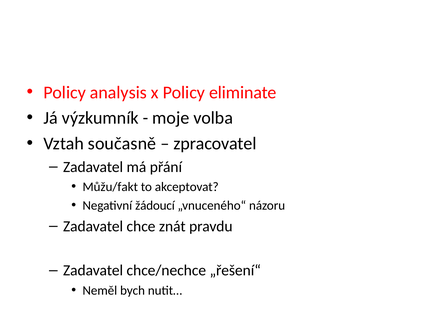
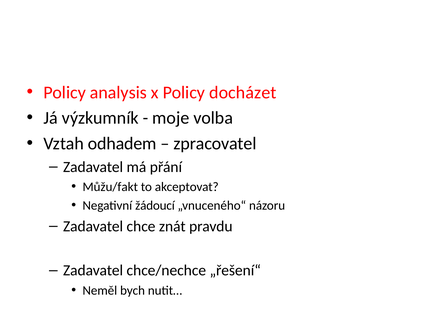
eliminate: eliminate -> docházet (243, 92)
současně: současně -> odhadem (122, 143)
